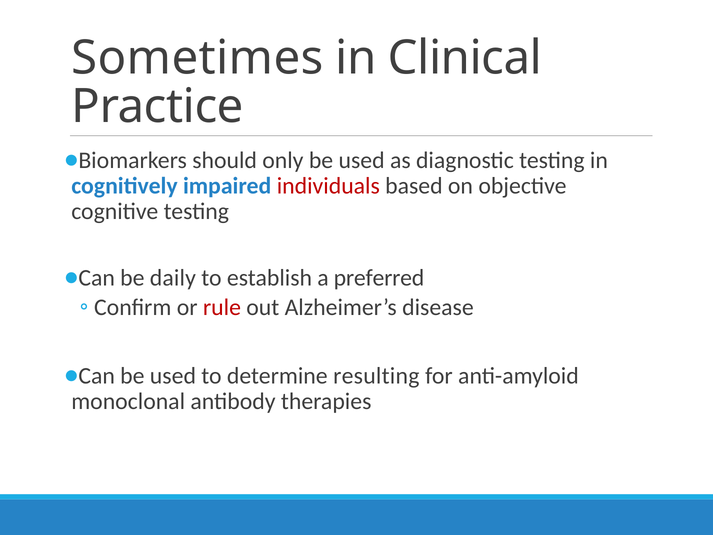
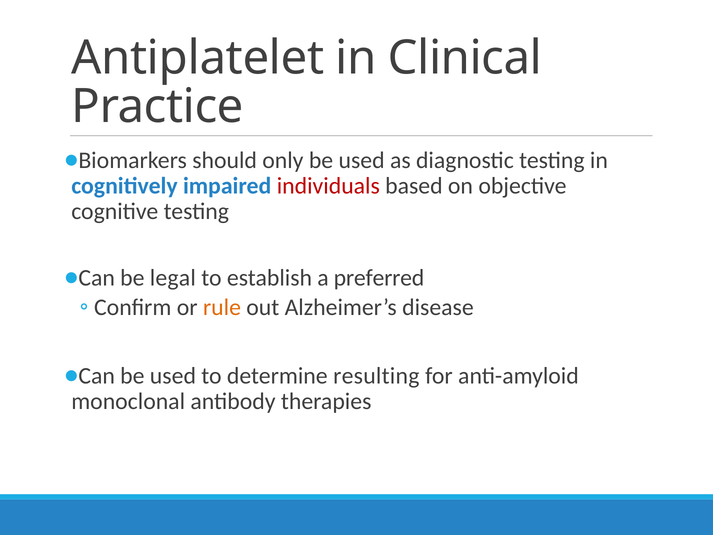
Sometimes: Sometimes -> Antiplatelet (198, 58)
daily: daily -> legal (173, 278)
rule colour: red -> orange (222, 307)
